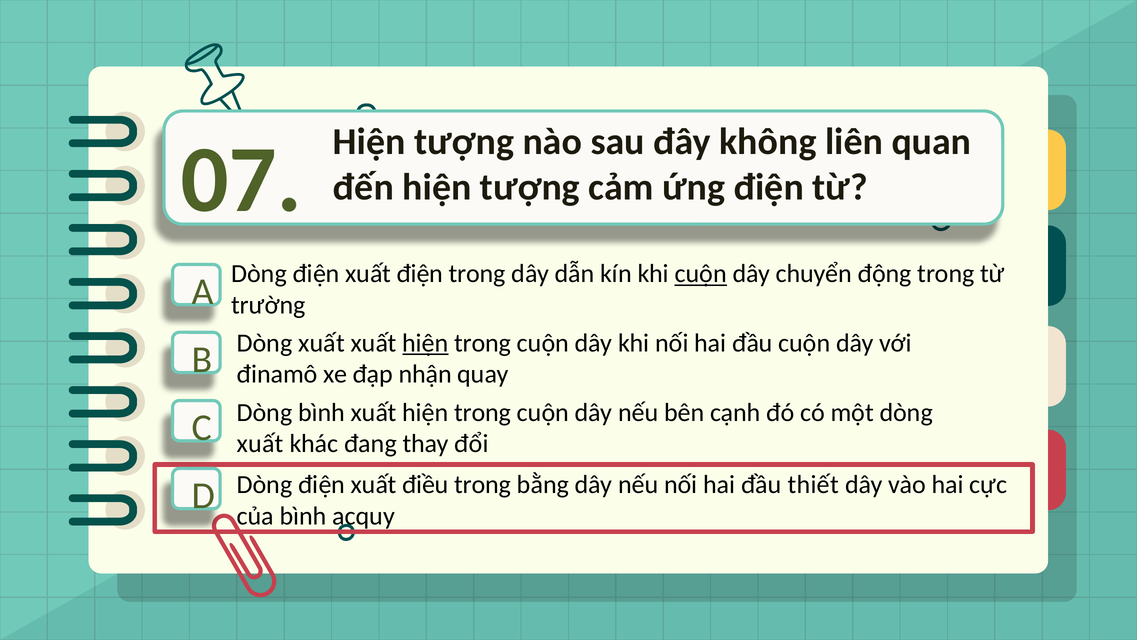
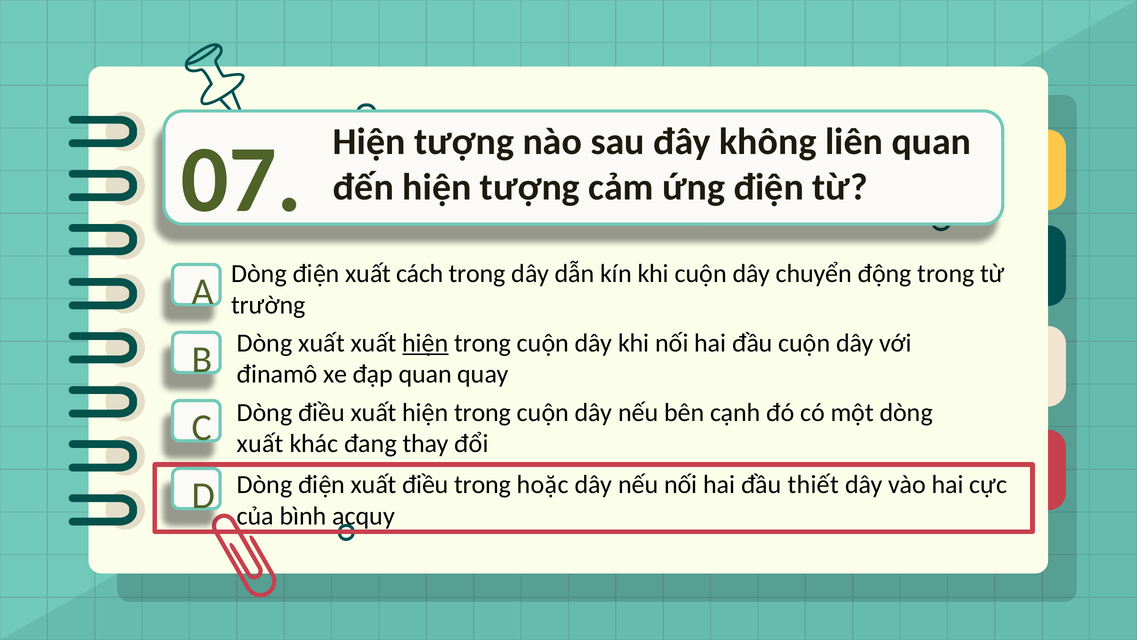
xuất điện: điện -> cách (420, 274)
cuộn underline: present -> none (701, 274)
đạp nhận: nhận -> quan (425, 374)
Dòng bình: bình -> điều (322, 412)
bằng: bằng -> hoặc (543, 485)
